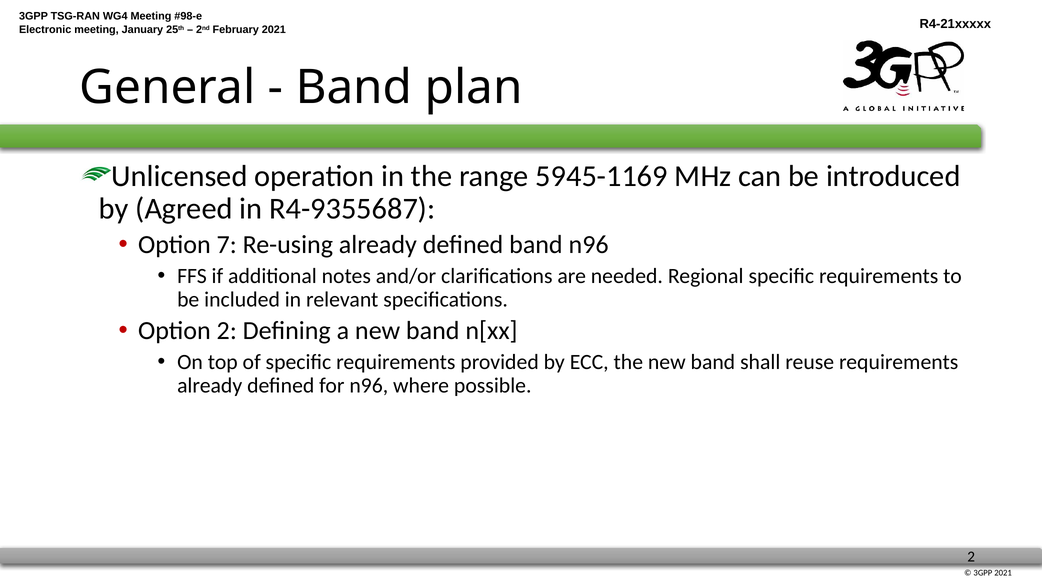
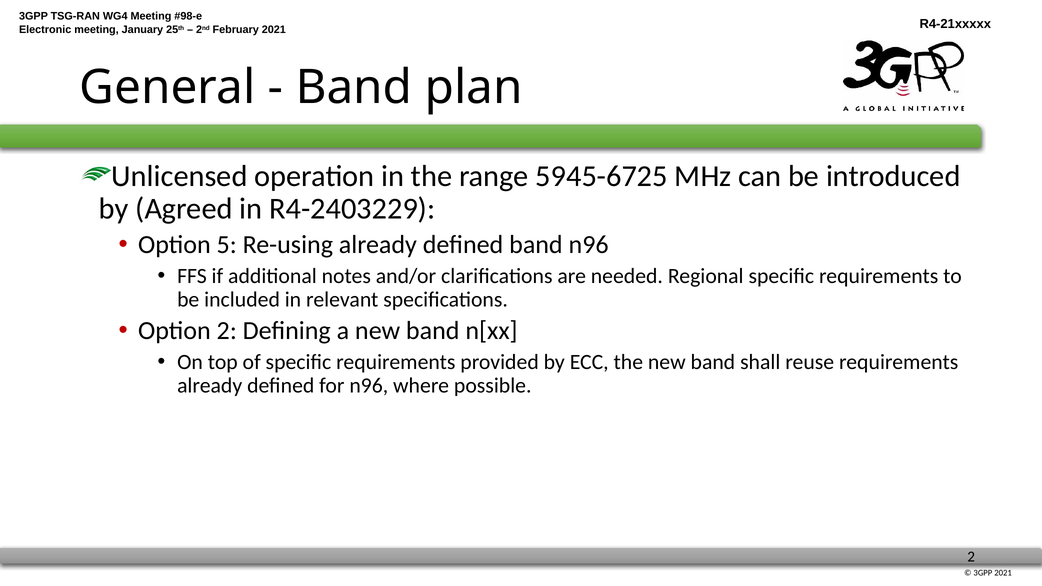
5945-1169: 5945-1169 -> 5945-6725 (602, 176)
R4-9355687: R4-9355687 -> R4-2403229 (352, 209)
7: 7 -> 5 (227, 245)
